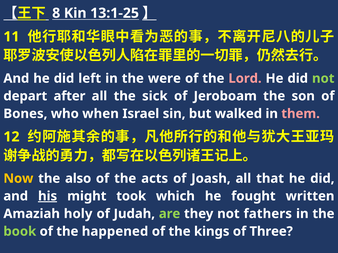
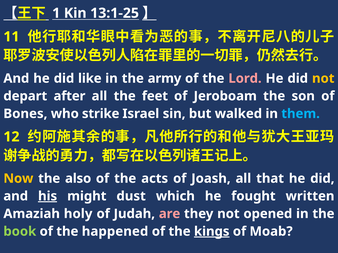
8: 8 -> 1 (56, 13)
left: left -> like (90, 79)
were: were -> army (164, 79)
not colour: light green -> yellow (323, 79)
sick: sick -> feet (155, 96)
when: when -> strike (101, 114)
them colour: pink -> light blue (301, 114)
took: took -> dust (131, 196)
are colour: light green -> pink (170, 214)
fathers: fathers -> opened (268, 214)
kings underline: none -> present (212, 232)
Three: Three -> Moab (271, 232)
